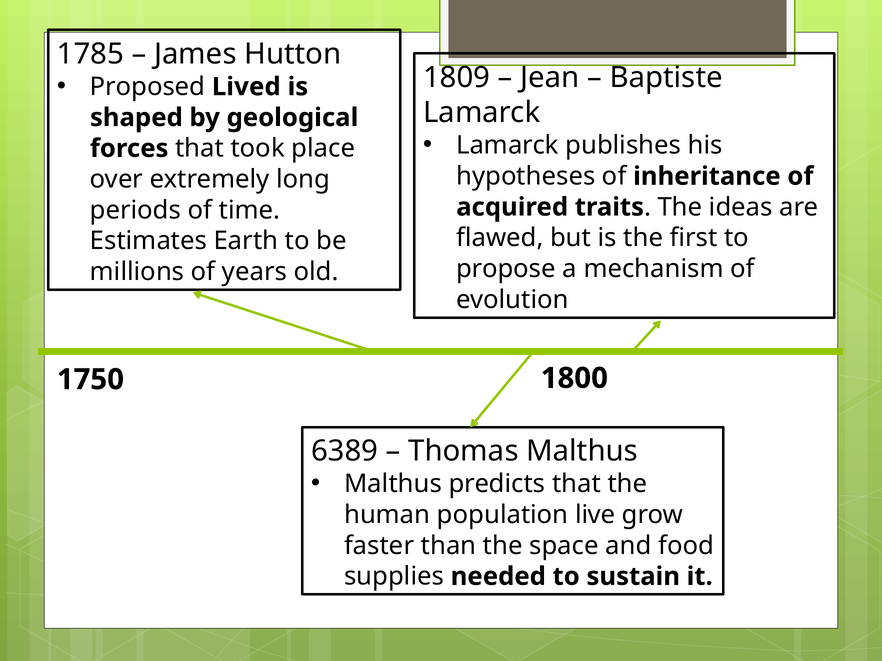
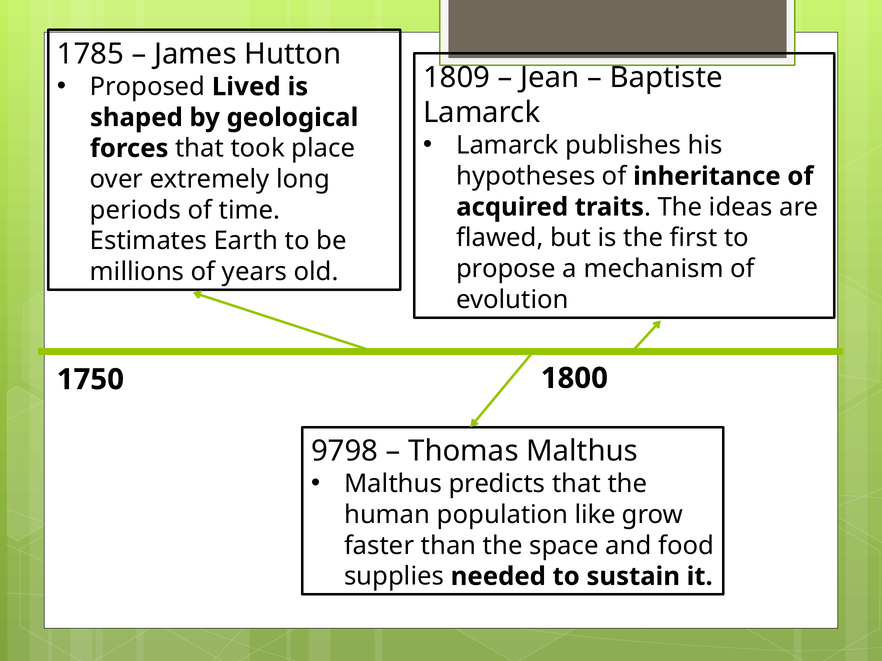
6389: 6389 -> 9798 (345, 451)
live: live -> like (595, 515)
